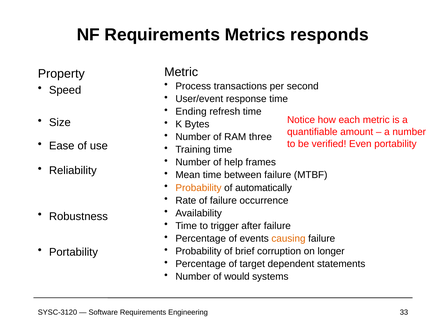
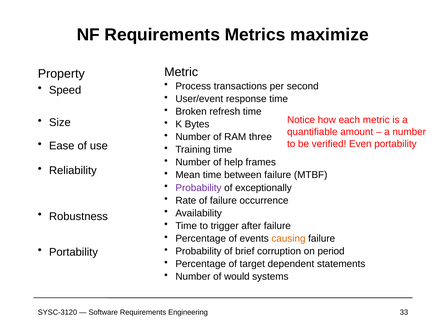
responds: responds -> maximize (330, 35)
Ending: Ending -> Broken (191, 111)
Probability colour: orange -> purple (198, 187)
automatically: automatically -> exceptionally (263, 187)
longer: longer -> period (331, 251)
